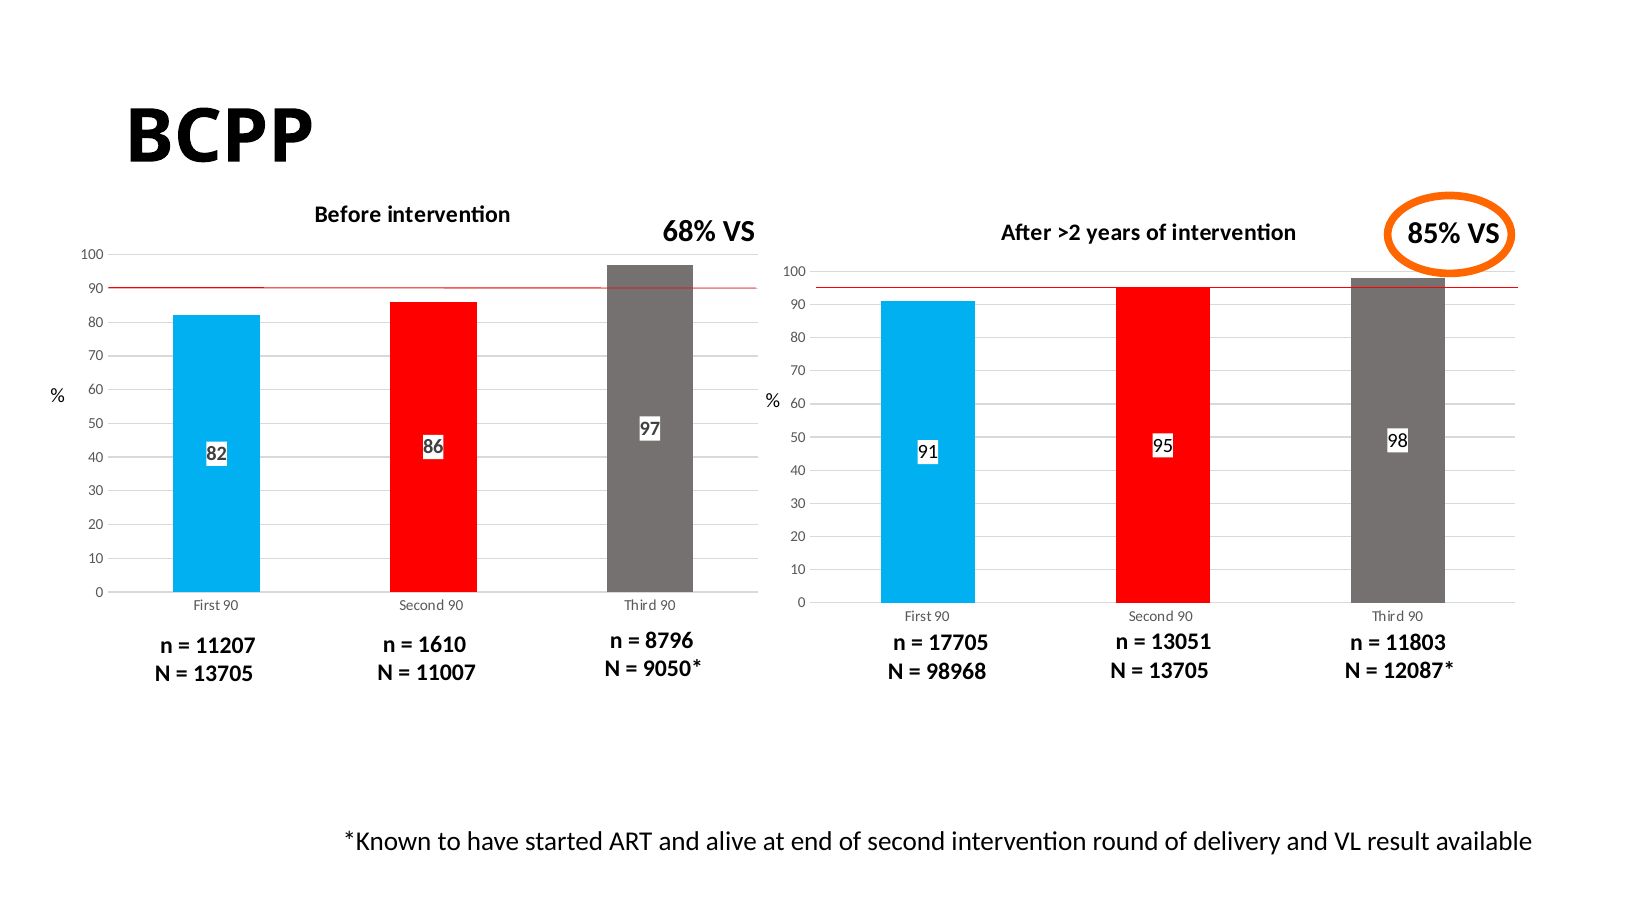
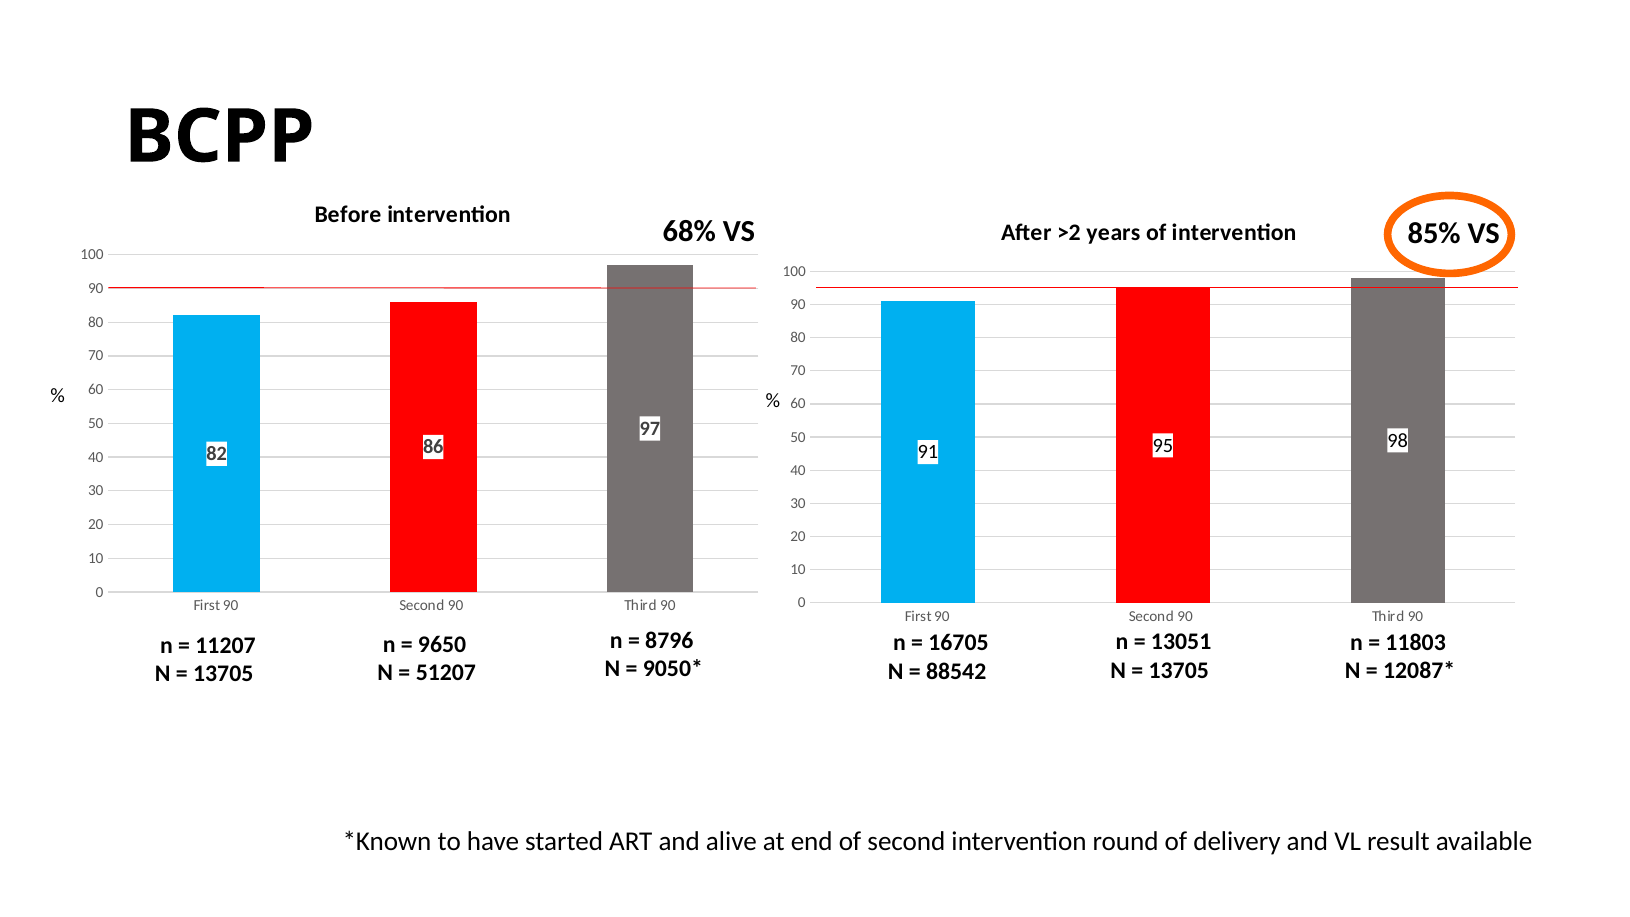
17705: 17705 -> 16705 (959, 643)
1610: 1610 -> 9650 (442, 644)
98968: 98968 -> 88542 (956, 672)
11007: 11007 -> 51207 (446, 673)
